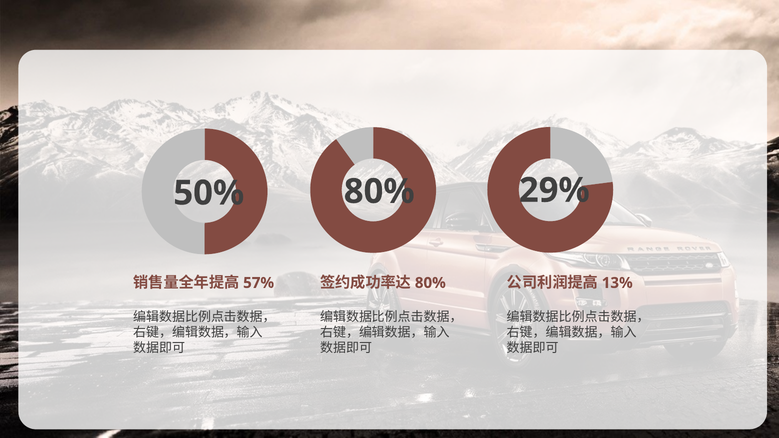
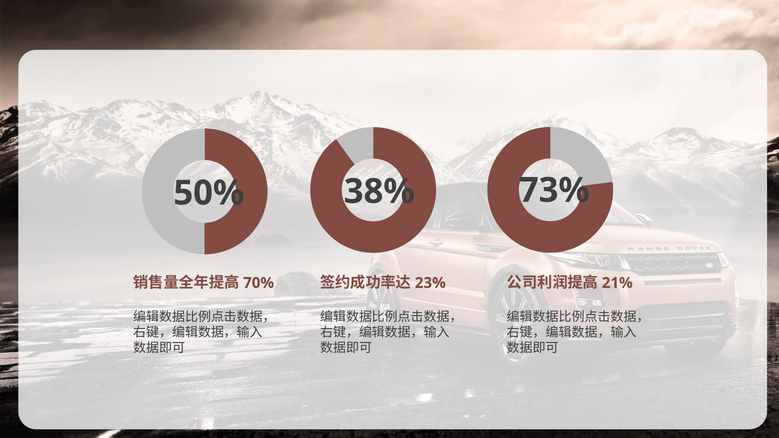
80%: 80% -> 38% (379, 192)
29%: 29% -> 73% (554, 190)
57%: 57% -> 70% (259, 283)
80%: 80% -> 23% (430, 283)
13%: 13% -> 21% (617, 283)
